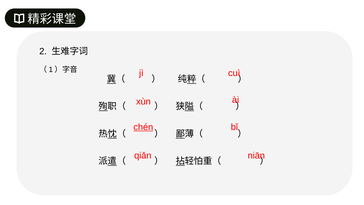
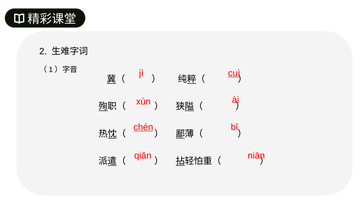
cuì underline: none -> present (234, 73)
